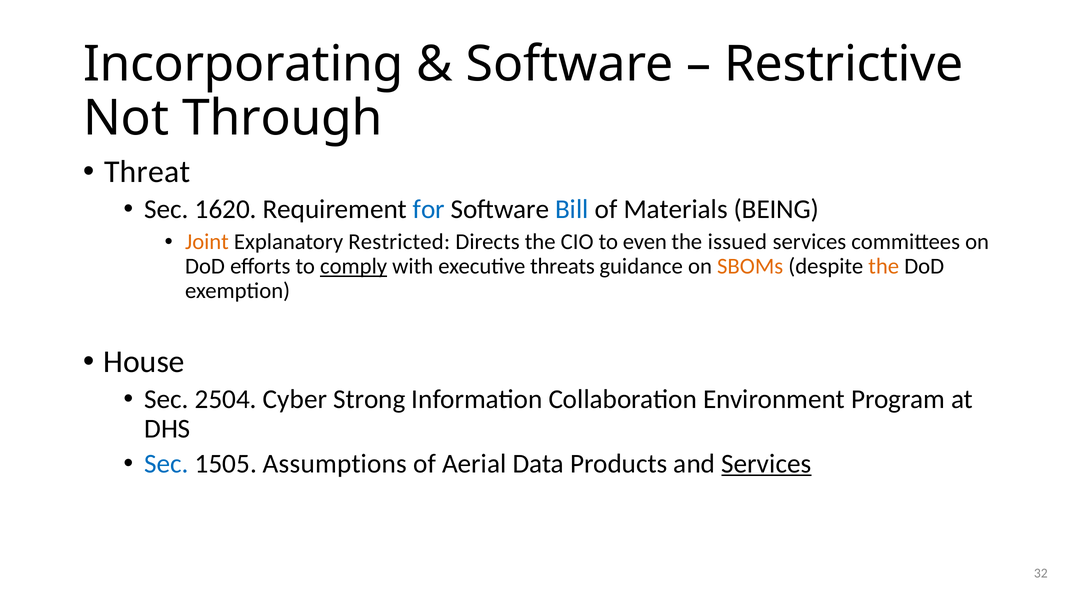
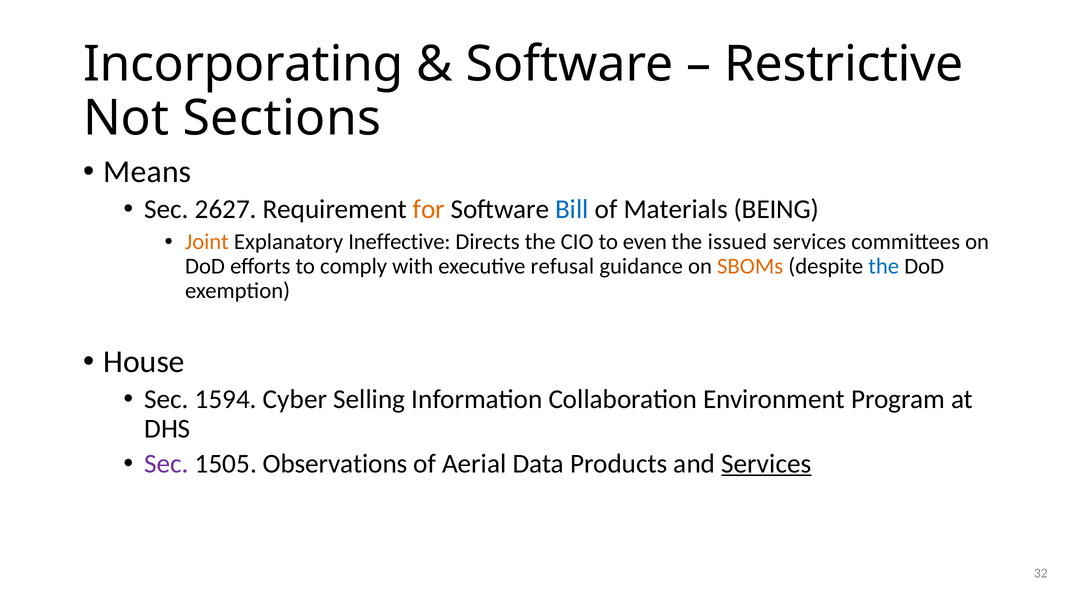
Through: Through -> Sections (282, 118)
Threat: Threat -> Means (147, 172)
1620: 1620 -> 2627 (226, 210)
for colour: blue -> orange (429, 210)
Restricted: Restricted -> Ineffective (399, 242)
comply underline: present -> none (354, 267)
threats: threats -> refusal (562, 267)
the colour: orange -> blue (884, 267)
2504: 2504 -> 1594 (226, 400)
Strong: Strong -> Selling (369, 400)
Sec colour: blue -> purple (166, 464)
Assumptions: Assumptions -> Observations (335, 464)
